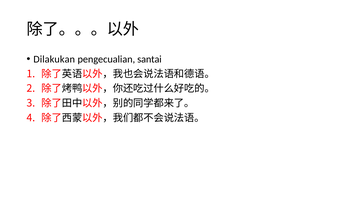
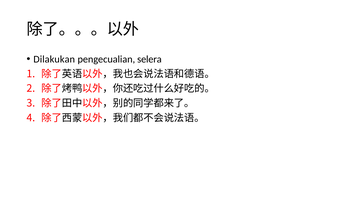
santai: santai -> selera (149, 59)
